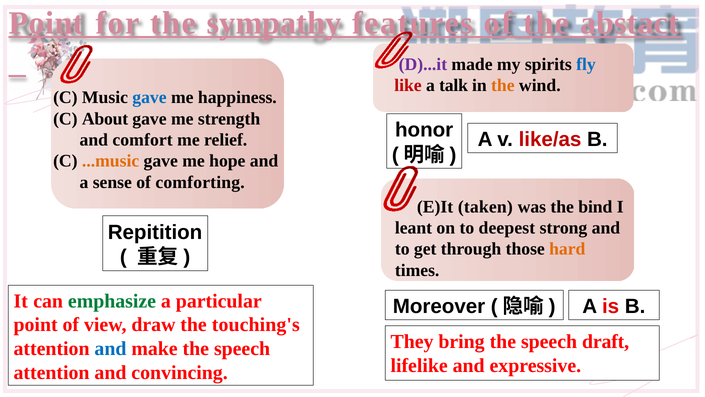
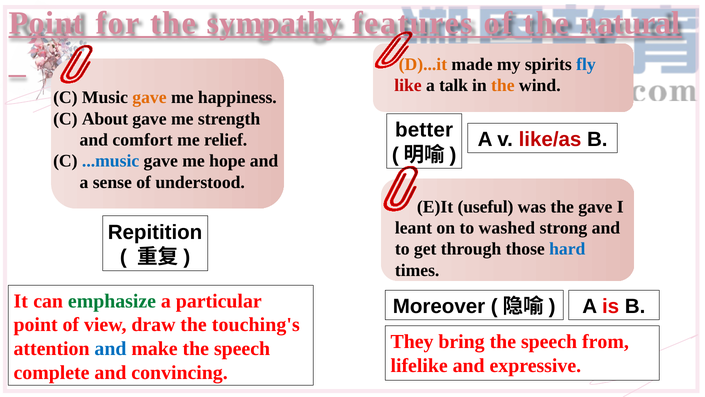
abstact: abstact -> natural (630, 23)
D)...it colour: purple -> orange (423, 64)
gave colour: blue -> orange (149, 98)
honor: honor -> better (424, 130)
...music colour: orange -> blue (111, 161)
comforting: comforting -> understood (200, 182)
taken: taken -> useful (485, 207)
the bind: bind -> gave (595, 207)
deepest: deepest -> washed (507, 228)
hard colour: orange -> blue (567, 249)
draft: draft -> from (605, 341)
attention: attention -> complete (52, 372)
